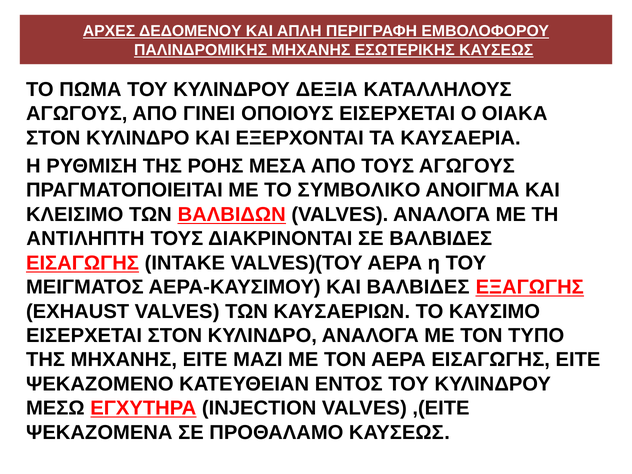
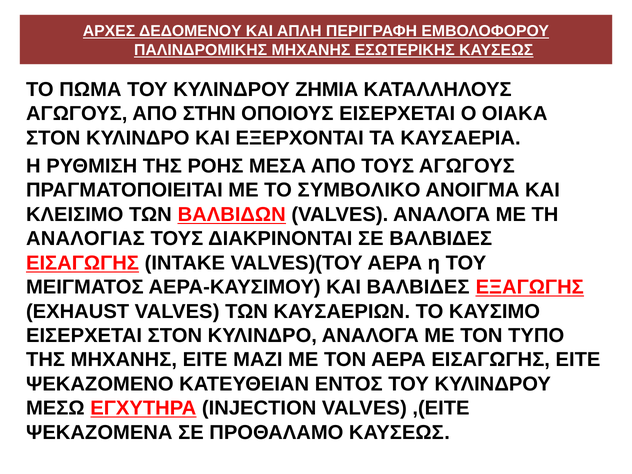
ΔΕΞΙΑ: ΔΕΞΙΑ -> ΖΗΜΙΑ (327, 89)
ΓΙΝΕΙ: ΓΙΝΕΙ -> ΣΤΗΝ (209, 114)
ΑΝΤΙΛΗΠΤΗ: ΑΝΤΙΛΗΠΤΗ -> ΑΝΑΛΟΓΙΑΣ (85, 239)
